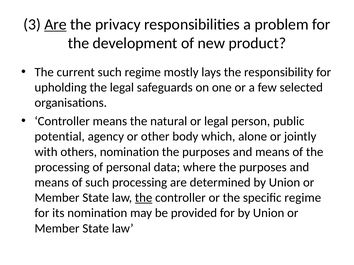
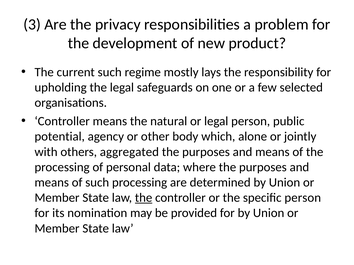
Are underline: present -> none (55, 24)
others nomination: nomination -> aggregated (129, 152)
specific regime: regime -> person (303, 198)
